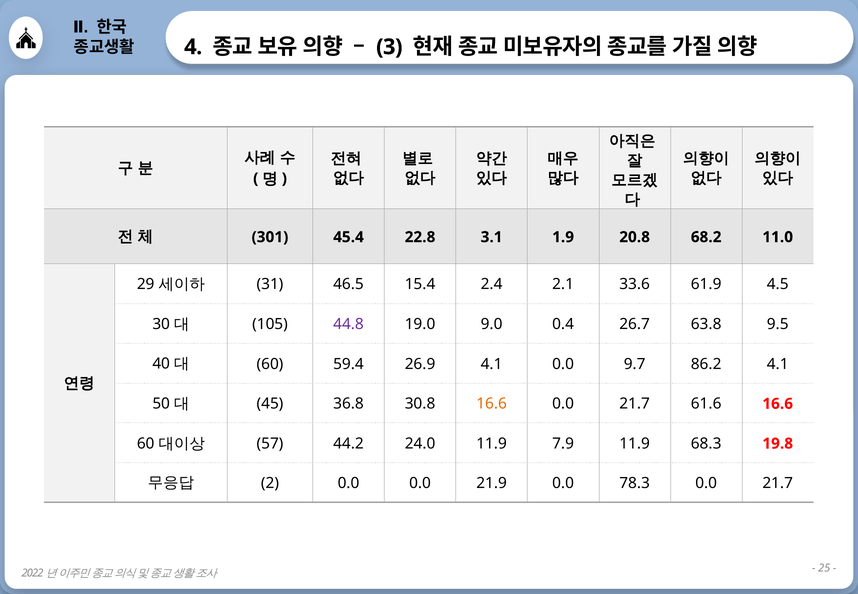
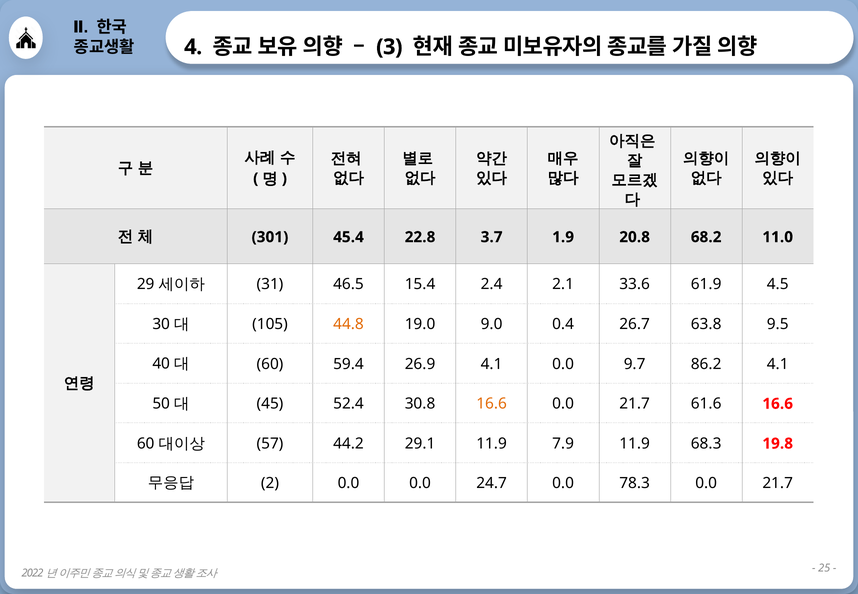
3.1: 3.1 -> 3.7 (492, 237)
44.8 colour: purple -> orange (349, 324)
36.8: 36.8 -> 52.4 (349, 404)
24.0: 24.0 -> 29.1 (420, 444)
21.9: 21.9 -> 24.7 (492, 483)
